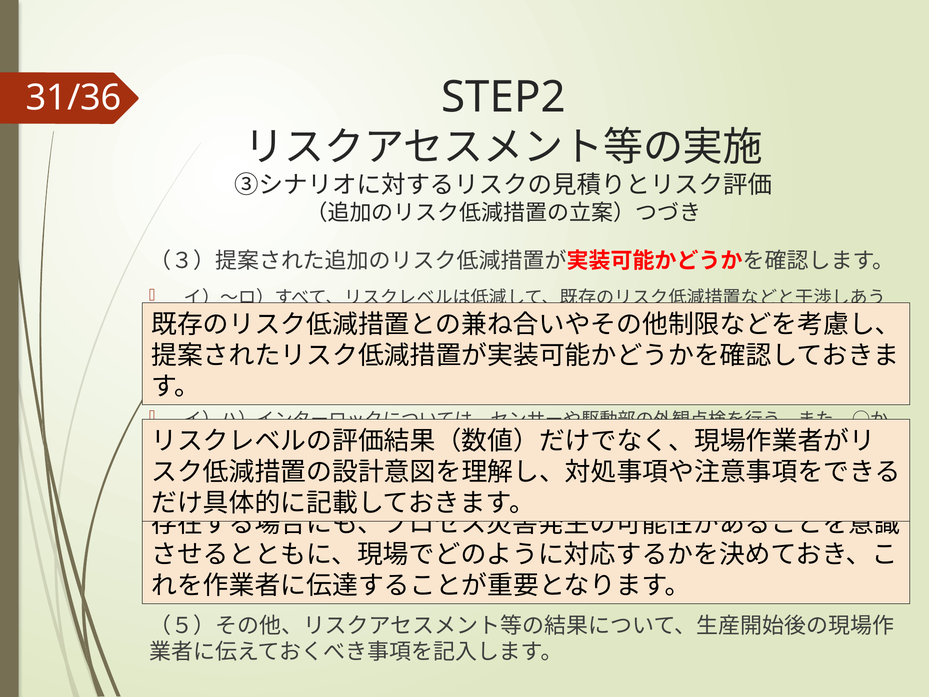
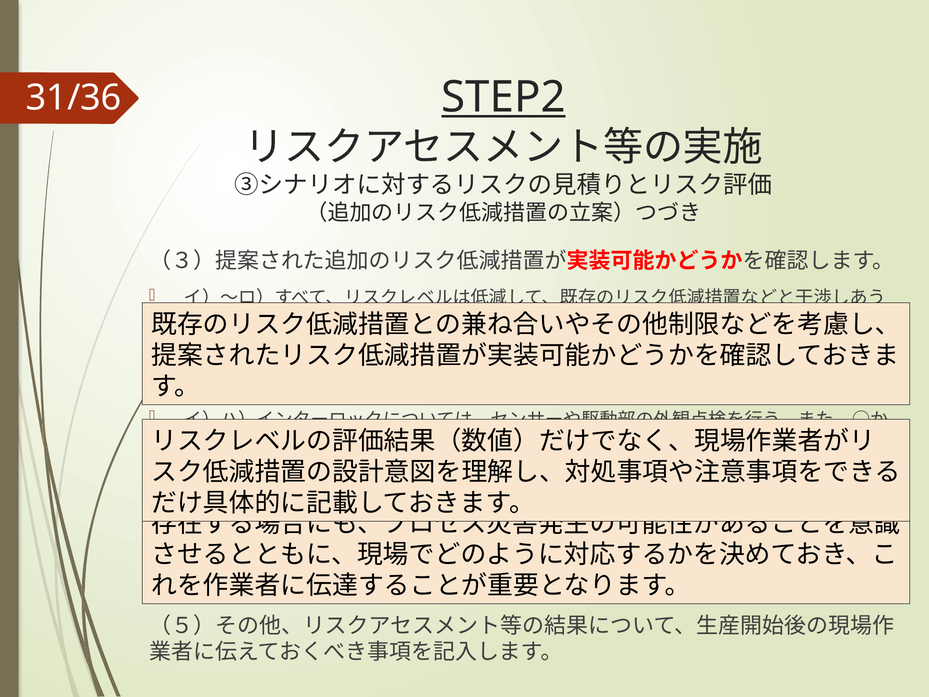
STEP2 underline: none -> present (503, 97)
